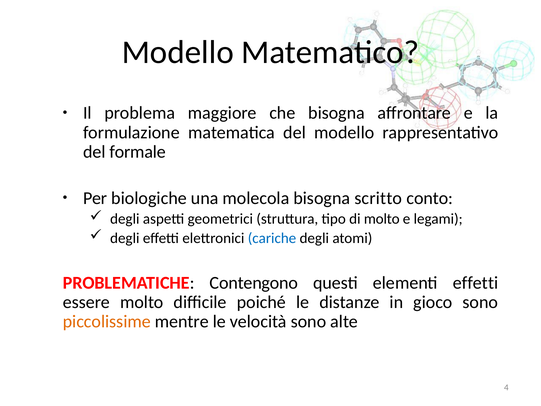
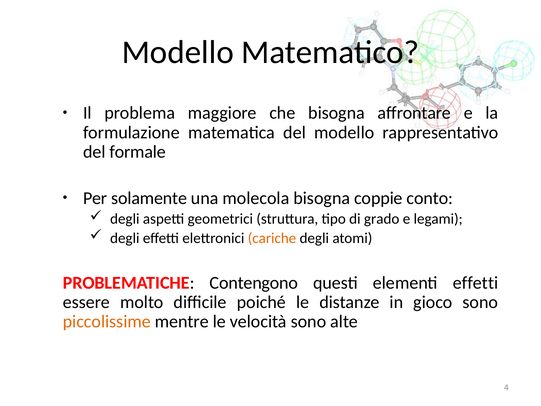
biologiche: biologiche -> solamente (149, 198)
scritto: scritto -> coppie (378, 198)
di molto: molto -> grado (382, 219)
cariche colour: blue -> orange (272, 238)
